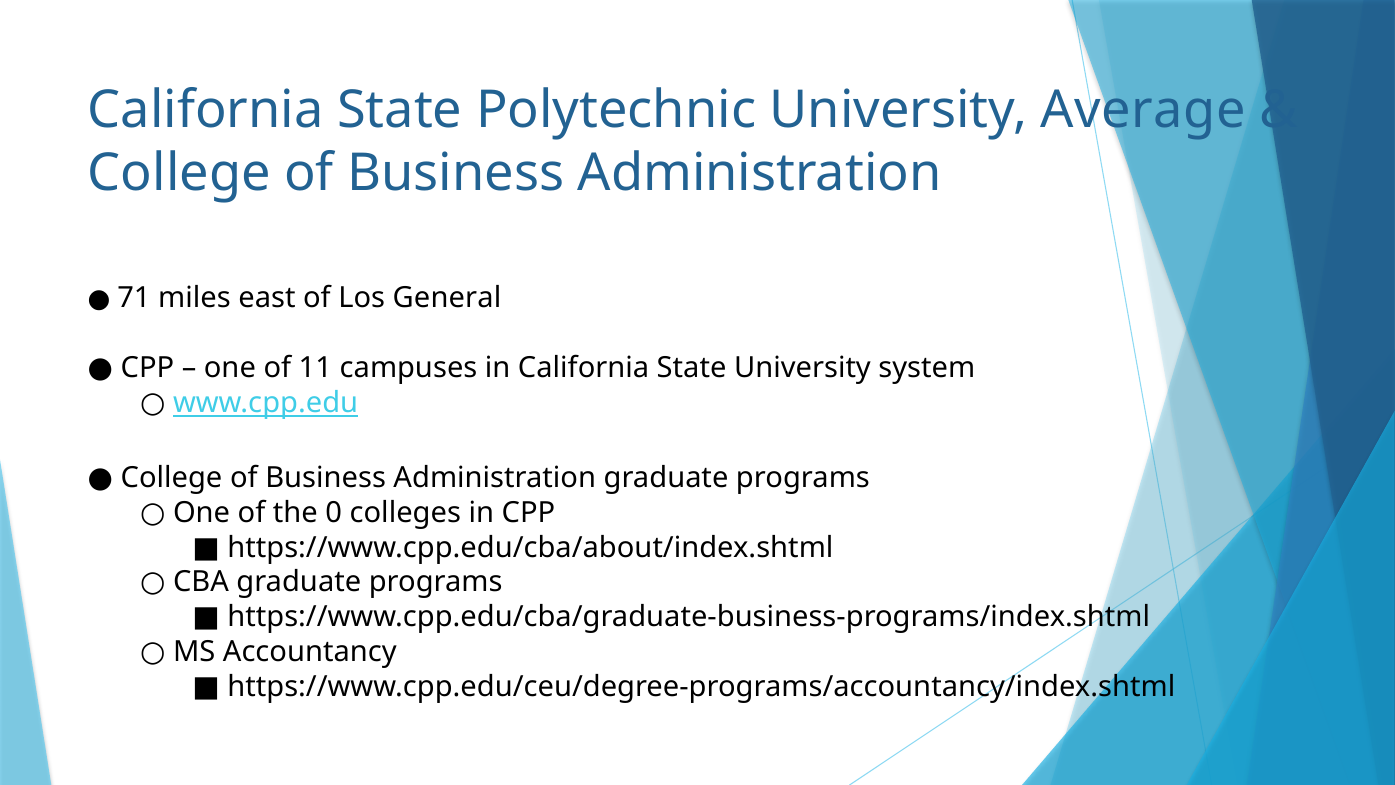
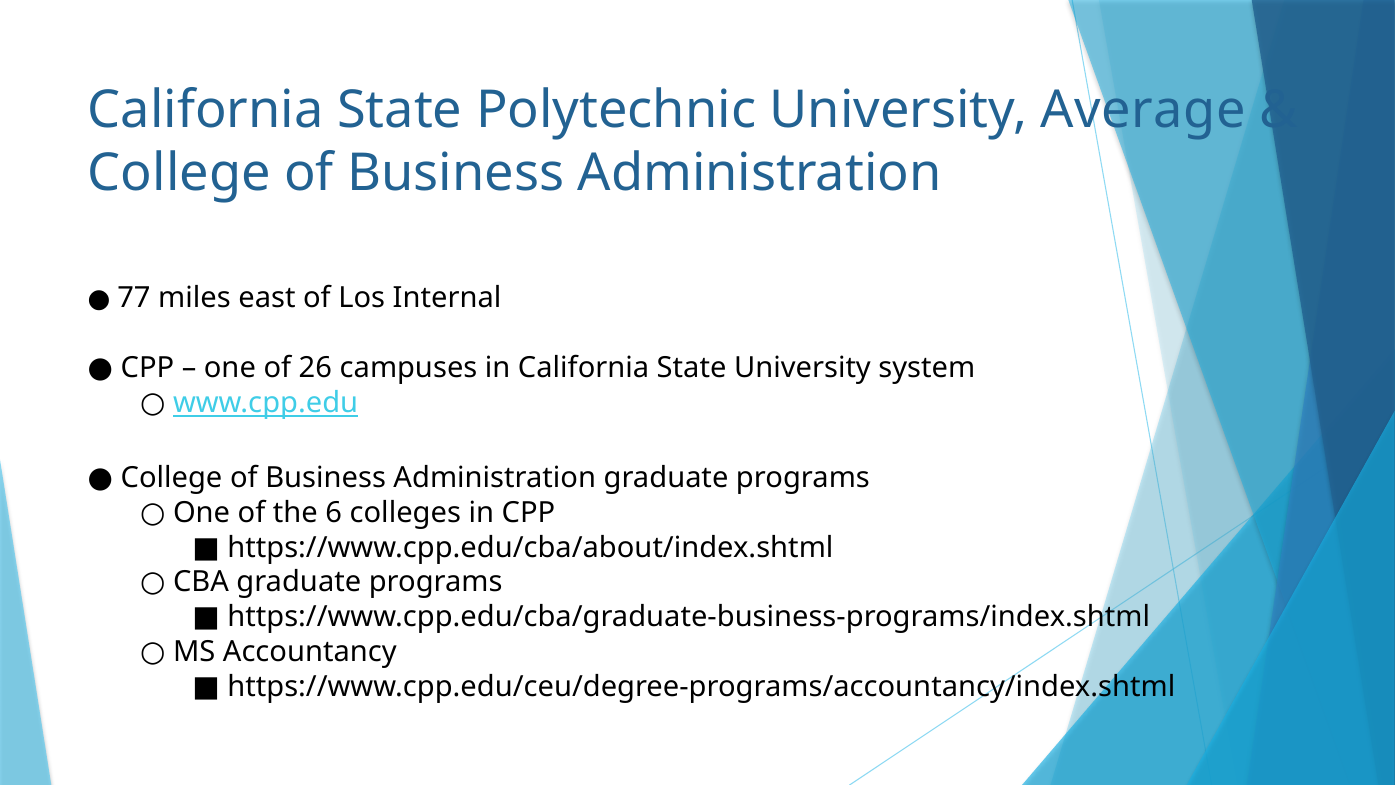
71: 71 -> 77 (134, 298)
General: General -> Internal (447, 298)
11: 11 -> 26 (315, 368)
0: 0 -> 6 (334, 512)
